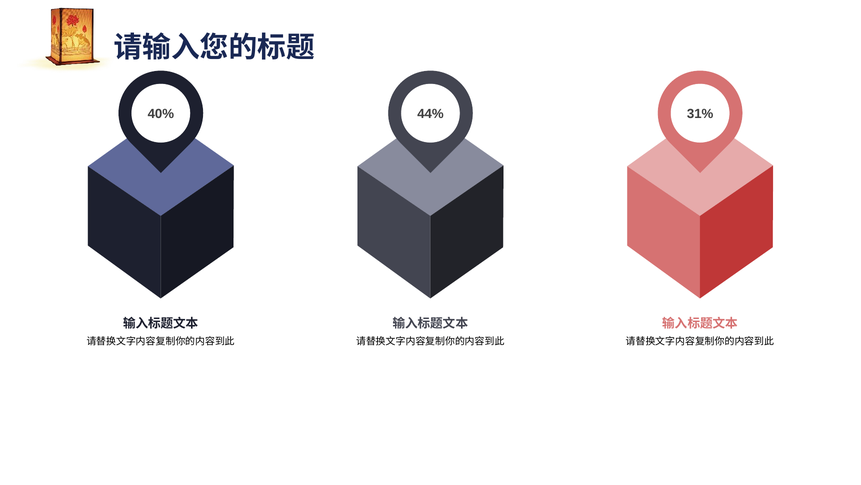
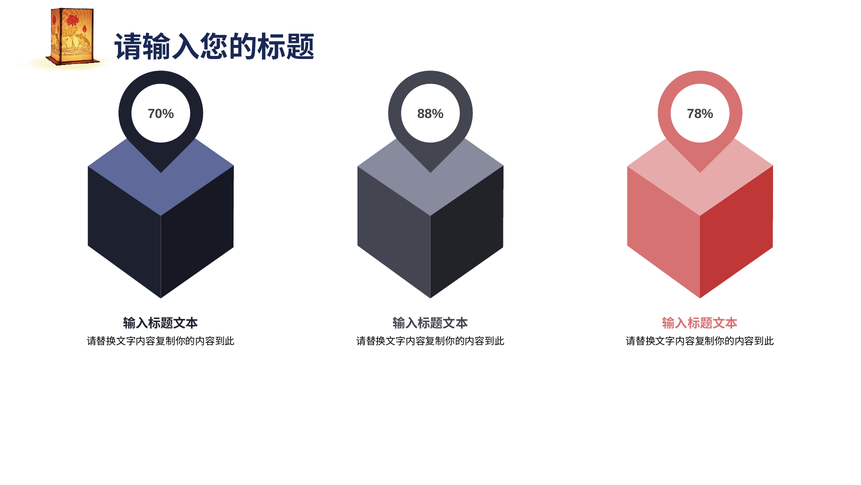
40%: 40% -> 70% (161, 114)
44%: 44% -> 88% (430, 114)
31%: 31% -> 78% (700, 114)
